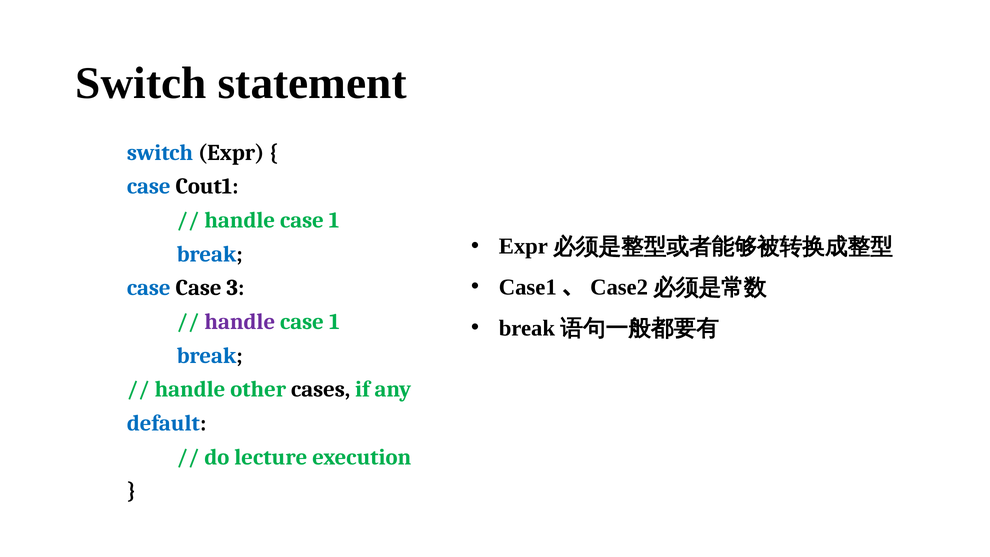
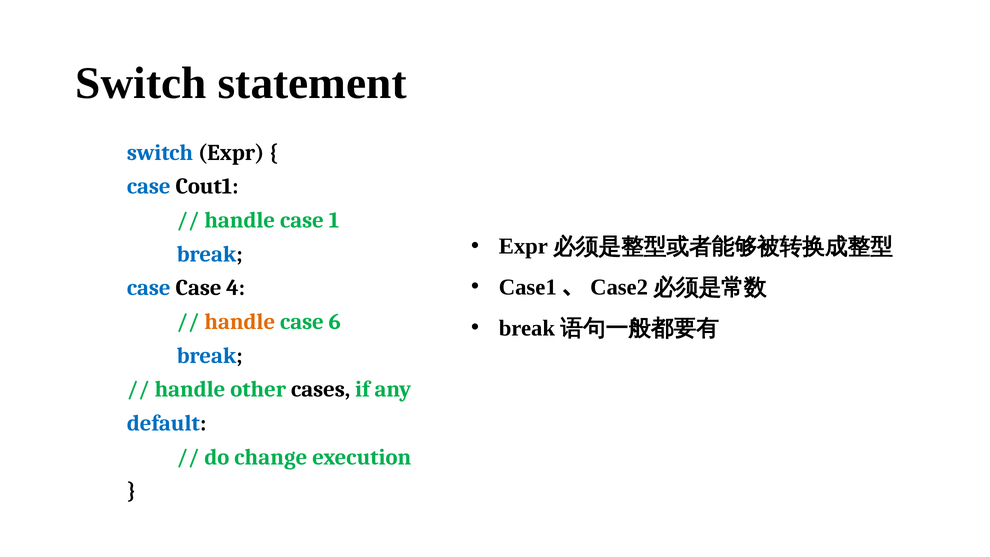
3: 3 -> 4 (236, 288)
handle colour: purple -> orange (240, 322)
1: 1 -> 6 (335, 322)
lecture: lecture -> change (271, 457)
